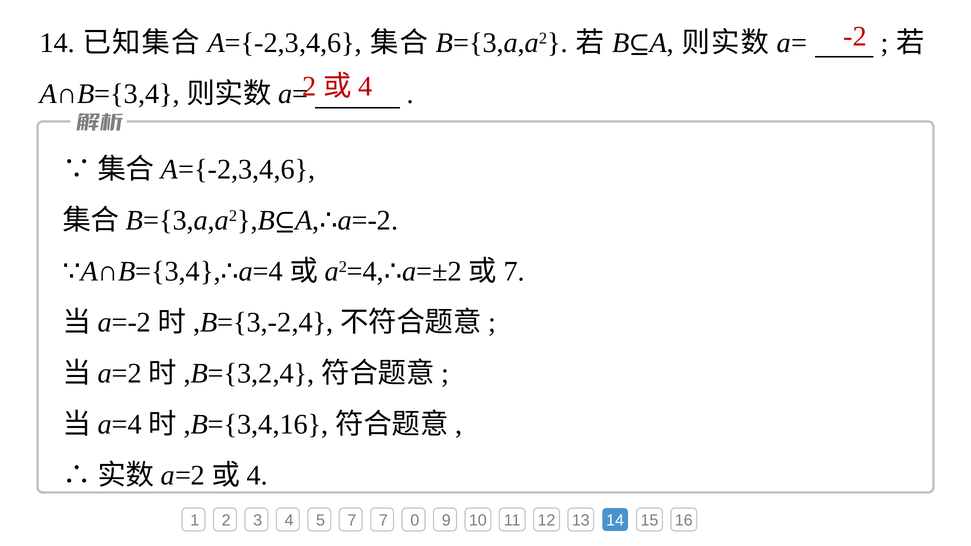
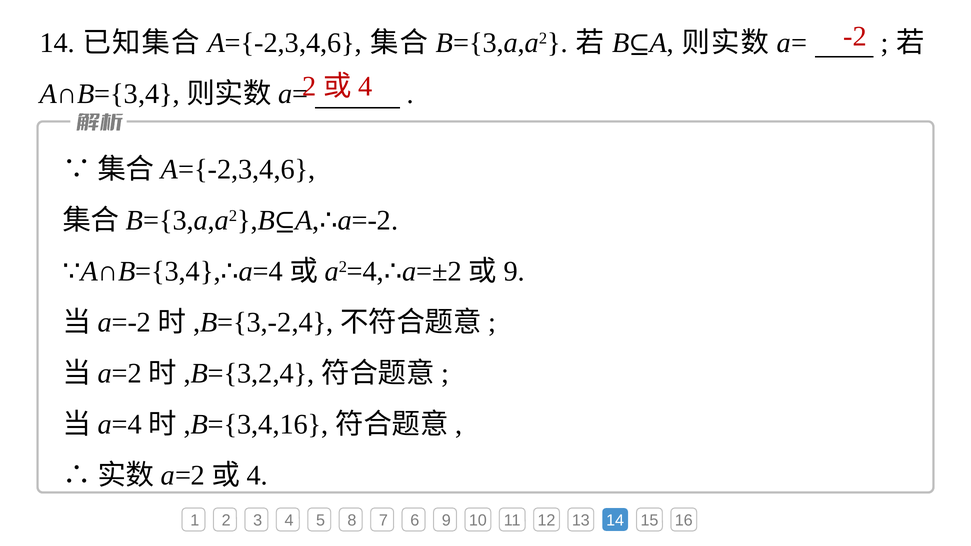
7: 7 -> 9 (514, 272)
5 7: 7 -> 8 (352, 521)
0: 0 -> 6 (415, 521)
